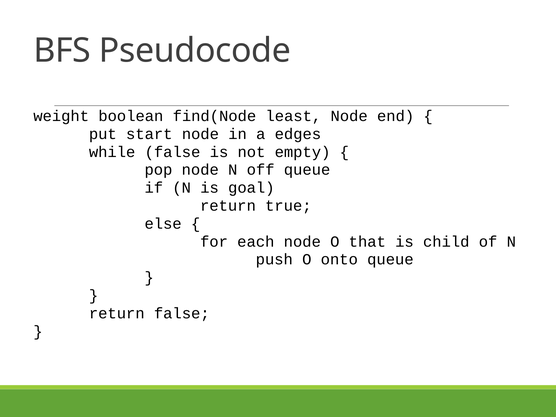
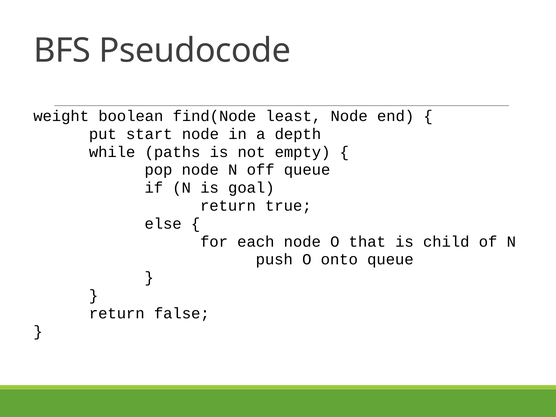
edges: edges -> depth (298, 134)
while false: false -> paths (173, 152)
